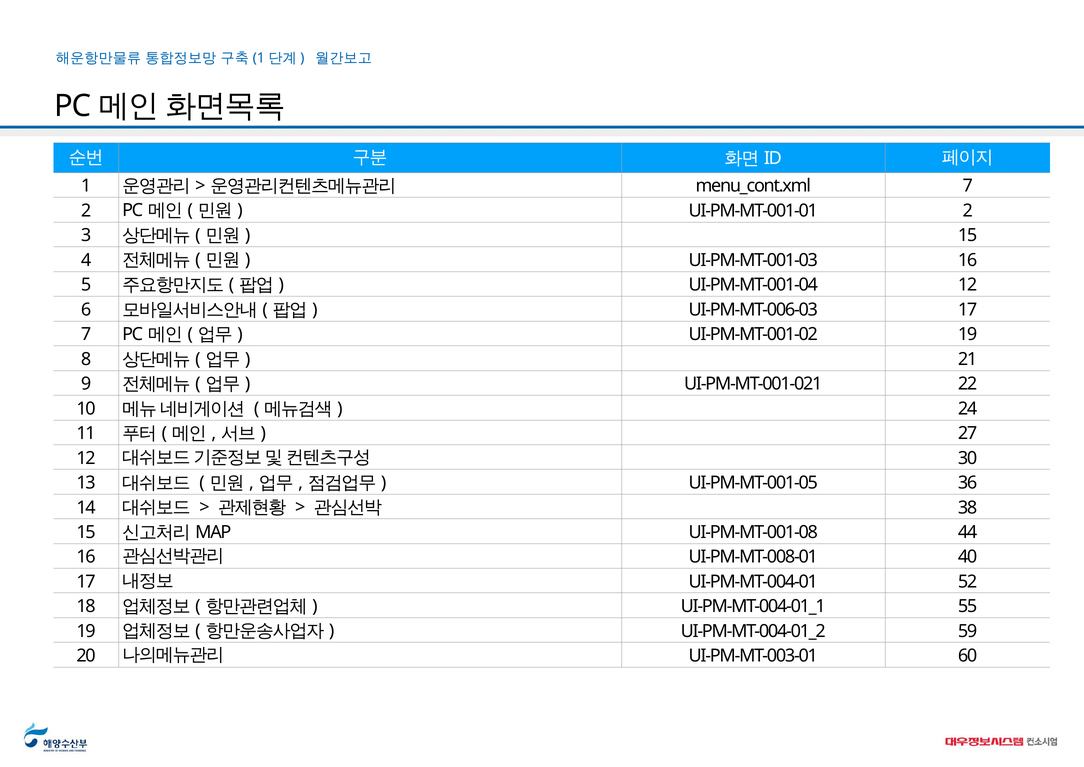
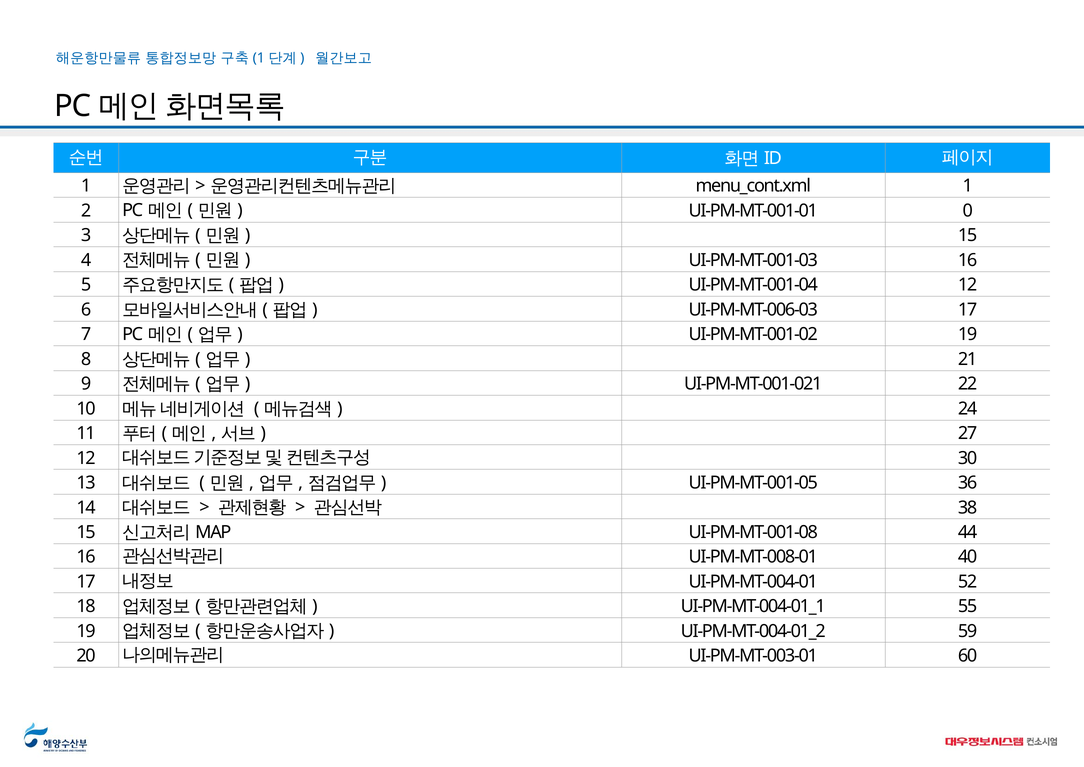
7: 7 -> 1 (968, 186)
UI-PM-MT-001-01 2: 2 -> 0 (968, 210)
